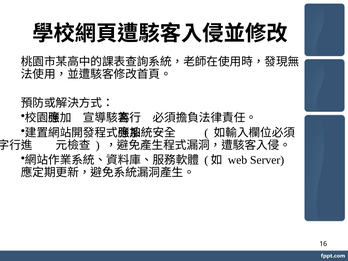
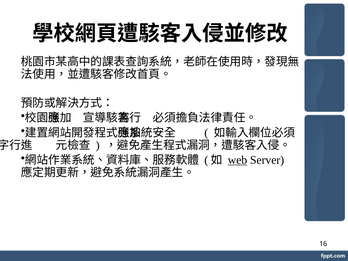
web underline: none -> present (238, 160)
